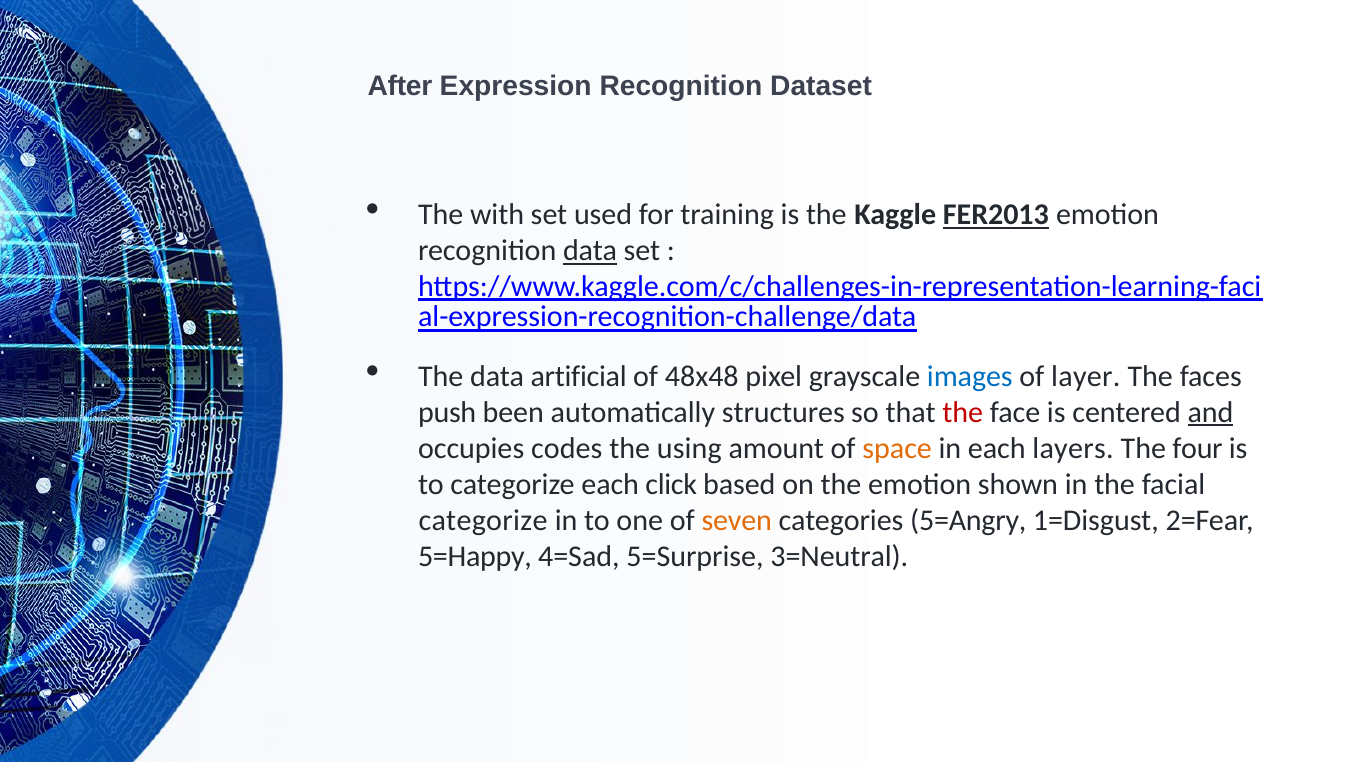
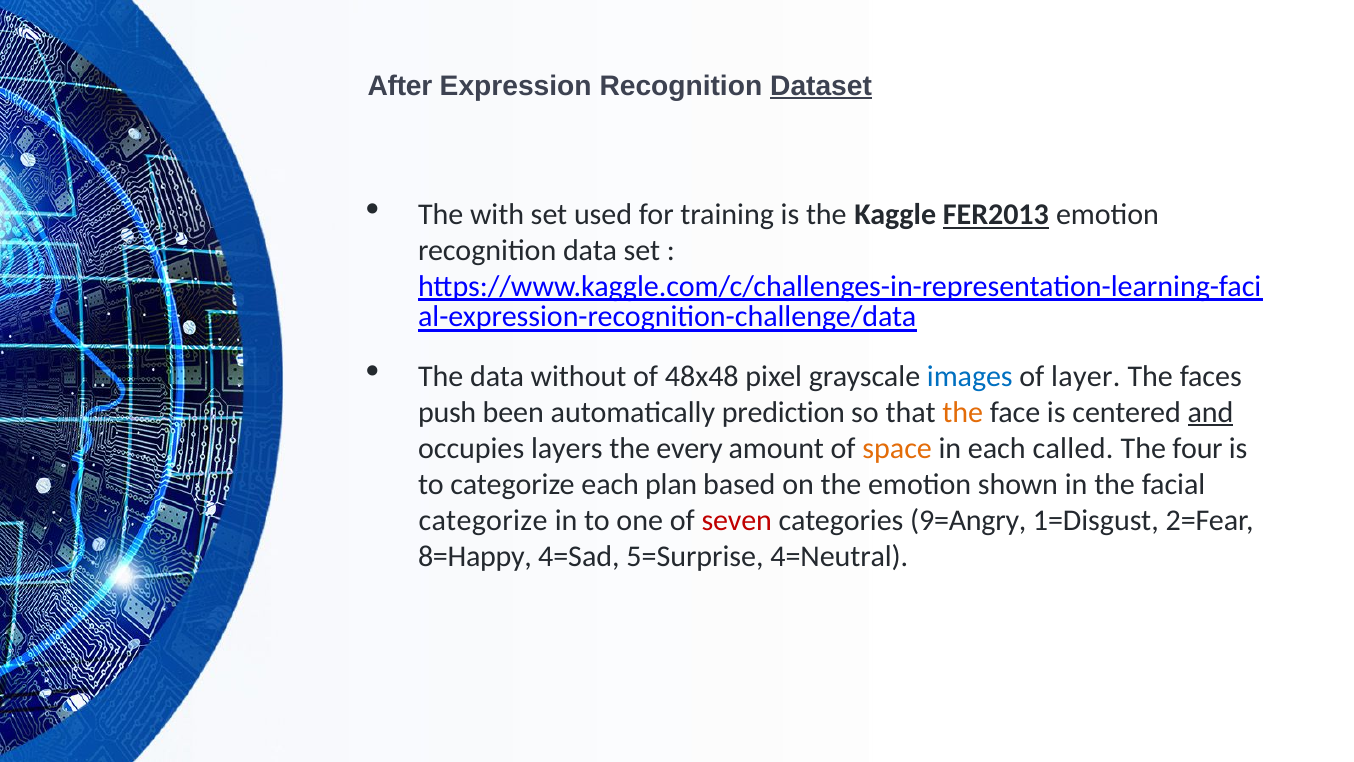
Dataset underline: none -> present (821, 86)
data underline: present -> none (590, 251)
artificial: artificial -> without (579, 376)
structures: structures -> prediction (783, 412)
the colour: red -> orange (963, 412)
codes: codes -> layers (567, 448)
using: using -> every (690, 448)
layers: layers -> called (1073, 448)
click: click -> plan (671, 484)
seven colour: orange -> red (737, 520)
5=Angry: 5=Angry -> 9=Angry (968, 520)
5=Happy: 5=Happy -> 8=Happy (475, 556)
3=Neutral: 3=Neutral -> 4=Neutral (839, 556)
